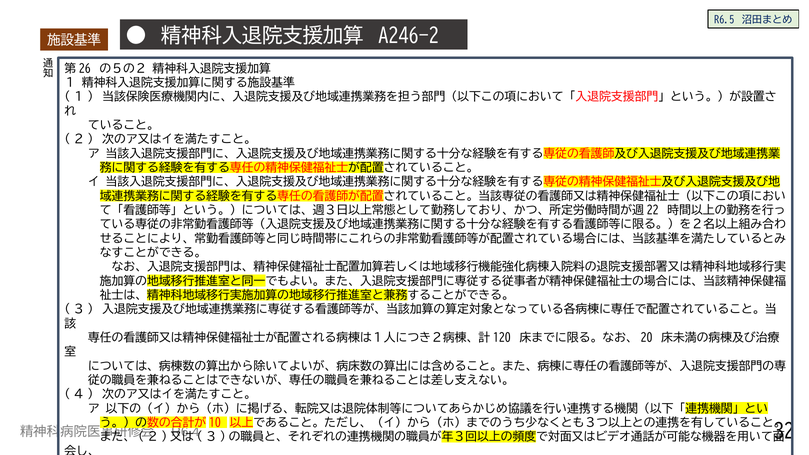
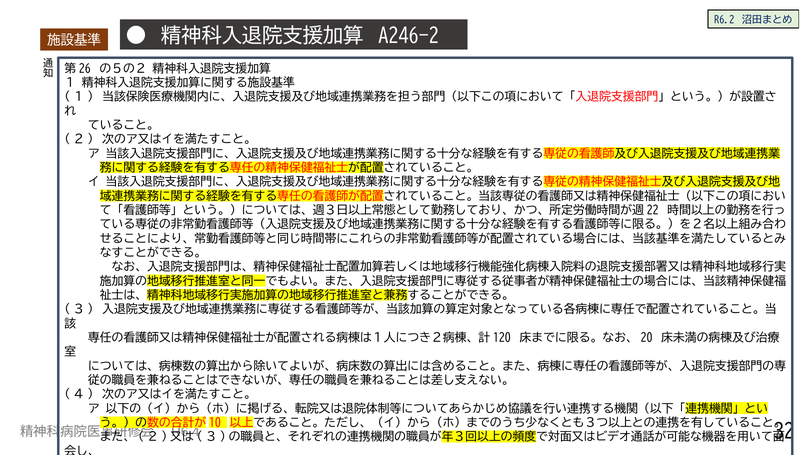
R6.5: R6.5 -> R6.2 (724, 20)
